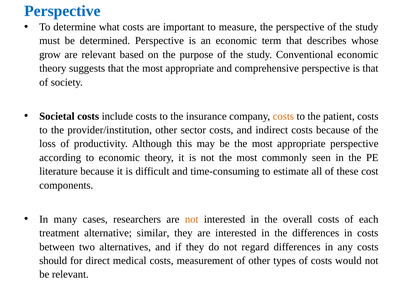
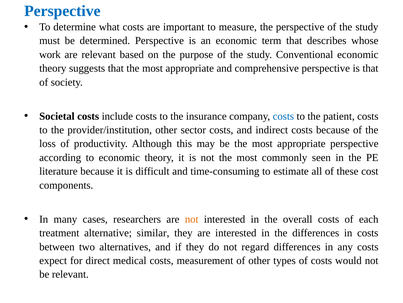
grow: grow -> work (50, 54)
costs colour: orange -> blue (283, 116)
should: should -> expect (53, 260)
